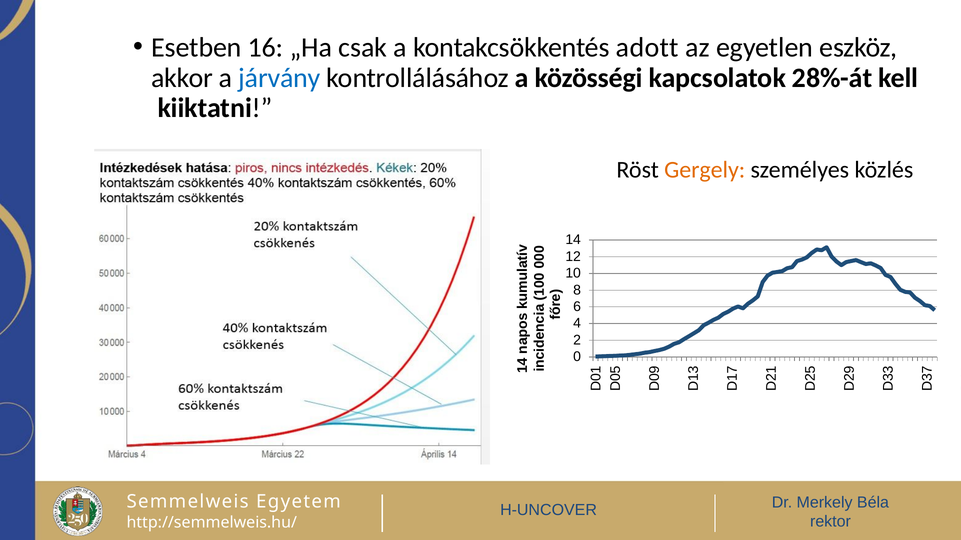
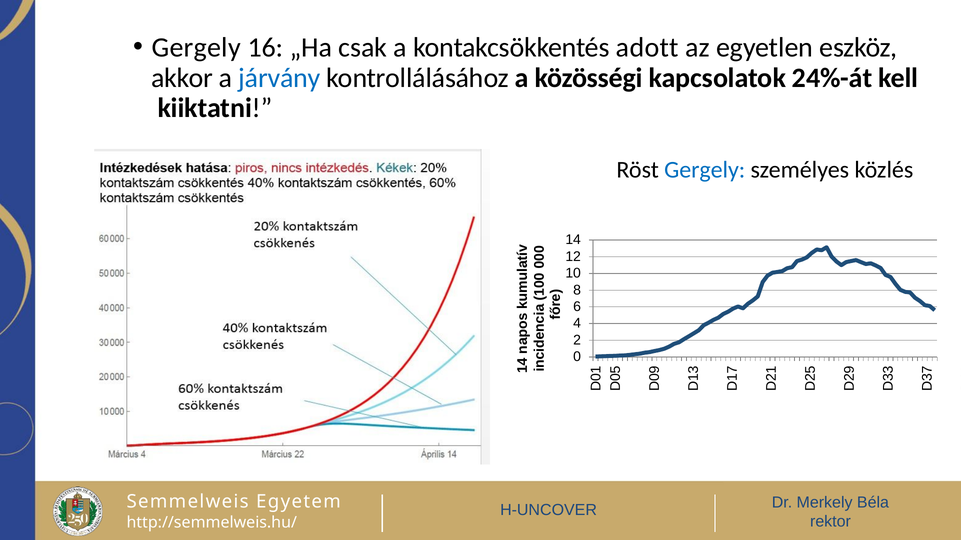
Esetben: Esetben -> Gergely (196, 48)
28%-át: 28%-át -> 24%-át (832, 78)
Gergely colour: orange -> blue (705, 170)
